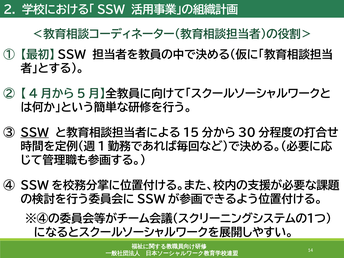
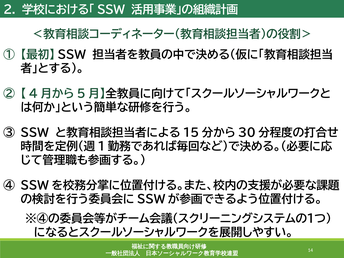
SSW underline: present -> none (35, 133)
